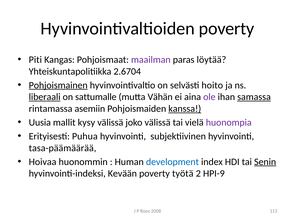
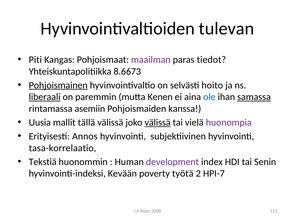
Hyvinvointivaltioiden poverty: poverty -> tulevan (226, 29)
löytää: löytää -> tiedot (211, 60)
2.6704: 2.6704 -> 8.6673 (127, 71)
sattumalle: sattumalle -> paremmin (96, 97)
Vähän: Vähän -> Kenen (160, 97)
ole colour: purple -> blue (209, 97)
kanssa underline: present -> none (185, 109)
kysy: kysy -> tällä (86, 123)
välissä underline: none -> present (158, 123)
Puhua: Puhua -> Annos (85, 136)
tasa-päämäärää: tasa-päämäärää -> tasa-korrelaatio (62, 148)
Hoivaa: Hoivaa -> Tekstiä (43, 162)
development colour: blue -> purple (172, 162)
Senin underline: present -> none (265, 162)
HPI-9: HPI-9 -> HPI-7 (214, 174)
